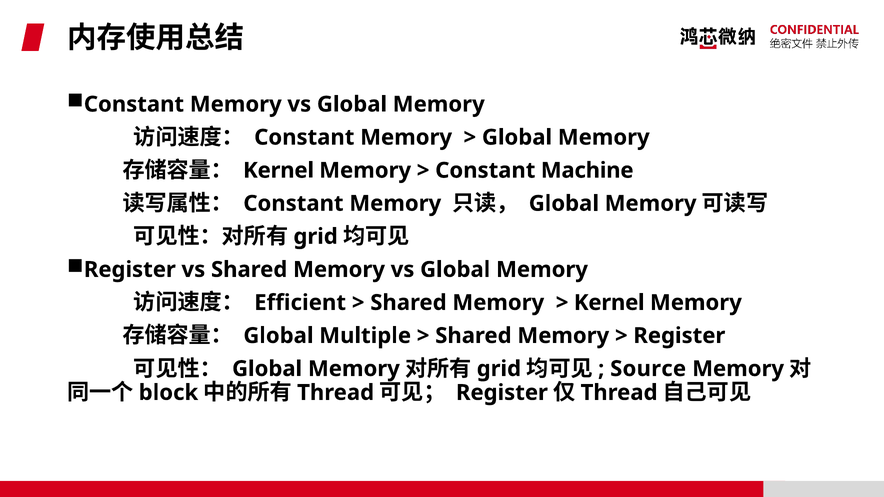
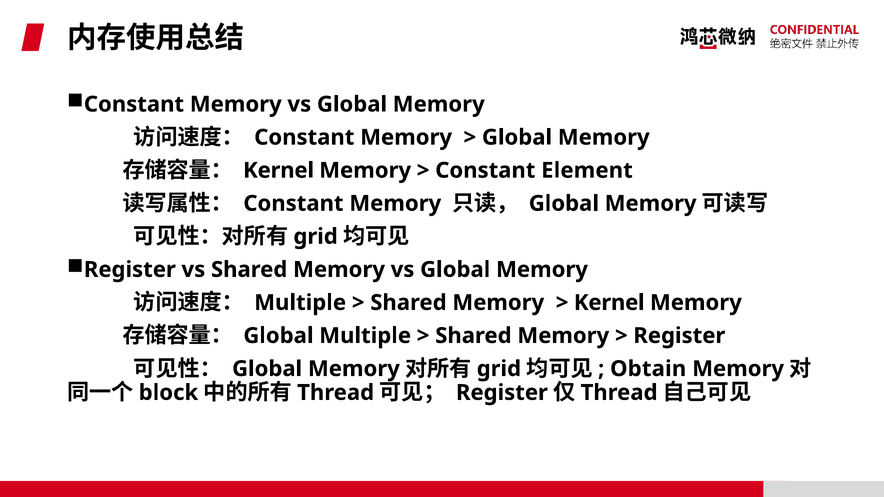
Machine: Machine -> Element (587, 171)
Efficient: Efficient -> Multiple (300, 303)
Source: Source -> Obtain (648, 369)
